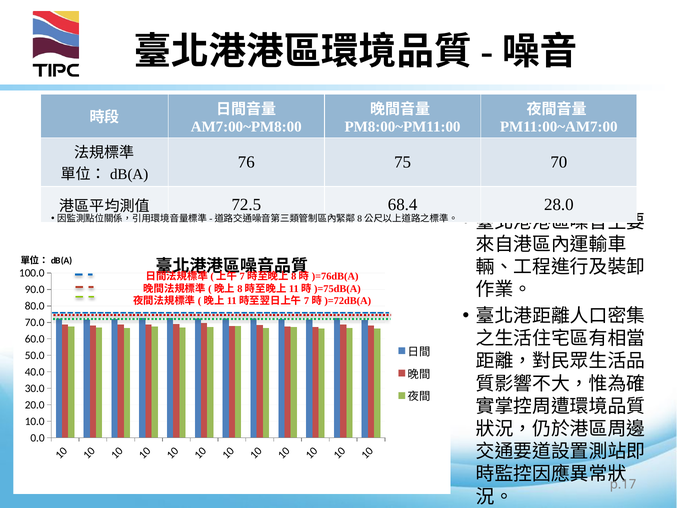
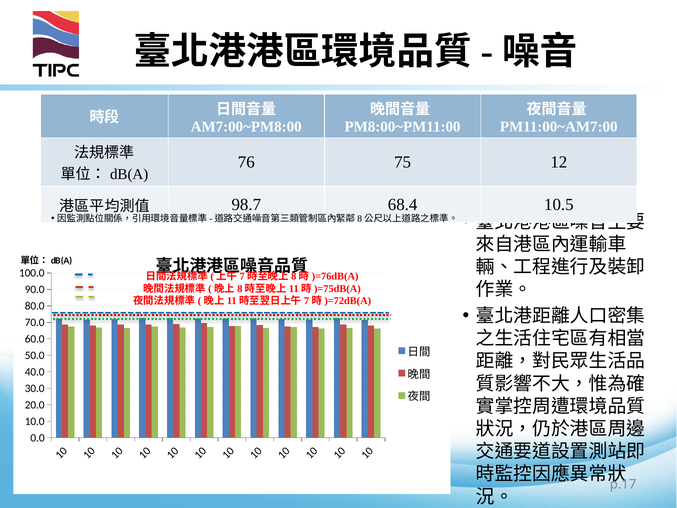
70: 70 -> 12 (559, 162)
72.5: 72.5 -> 98.7 (246, 205)
28.0: 28.0 -> 10.5 (559, 205)
